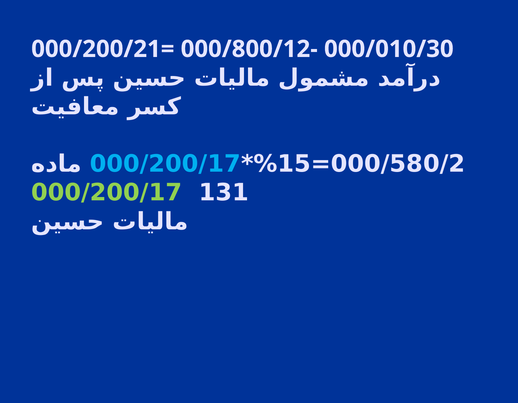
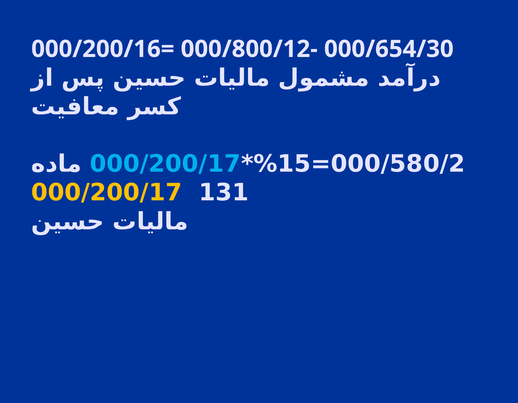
000/200/21=: 000/200/21= -> 000/200/16= (103, 49)
000/010/30: 000/010/30 -> 000/654/30 (389, 49)
000/200/17 colour: light green -> yellow (107, 193)
